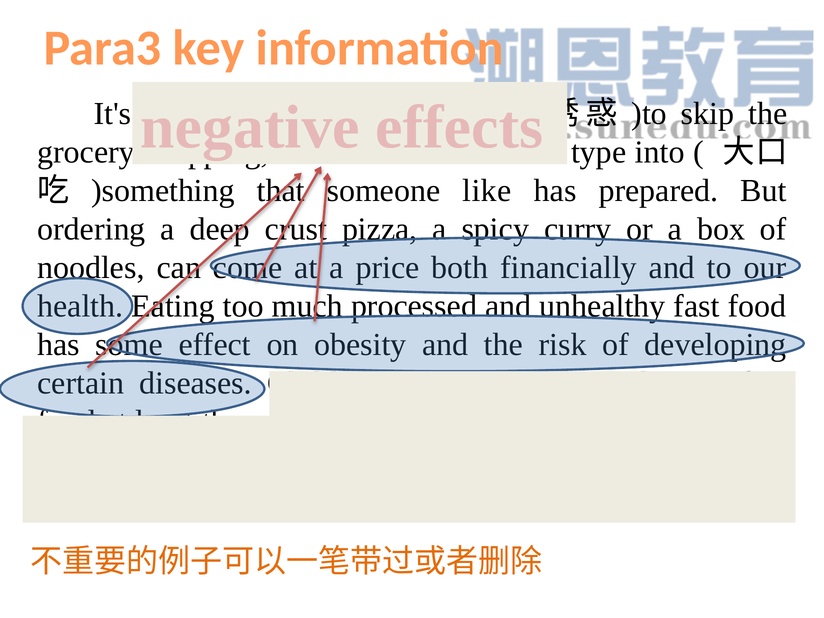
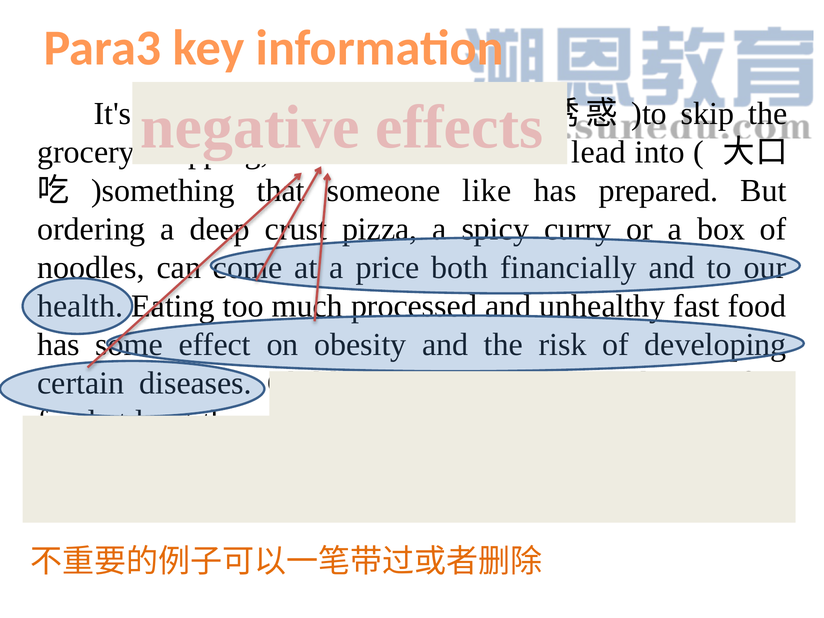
type: type -> lead (598, 152)
